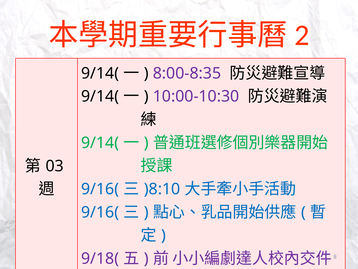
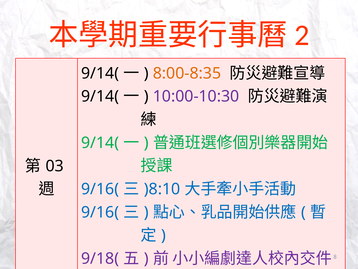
8:00-8:35 colour: purple -> orange (187, 73)
